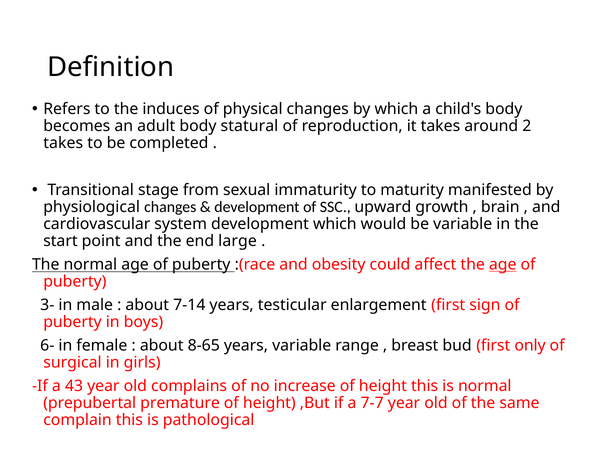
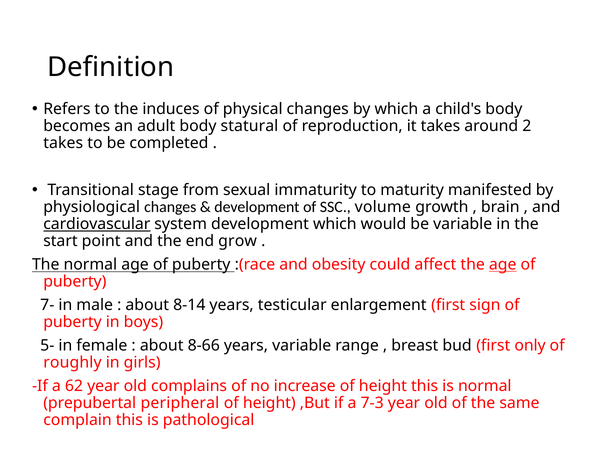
upward: upward -> volume (383, 207)
cardiovascular underline: none -> present (97, 224)
large: large -> grow (238, 241)
3-: 3- -> 7- (47, 305)
7-14: 7-14 -> 8-14 (189, 305)
6-: 6- -> 5- (47, 346)
8-65: 8-65 -> 8-66 (204, 346)
surgical: surgical -> roughly (72, 363)
43: 43 -> 62 (74, 386)
premature: premature -> peripheral (180, 404)
7-7: 7-7 -> 7-3 (372, 404)
